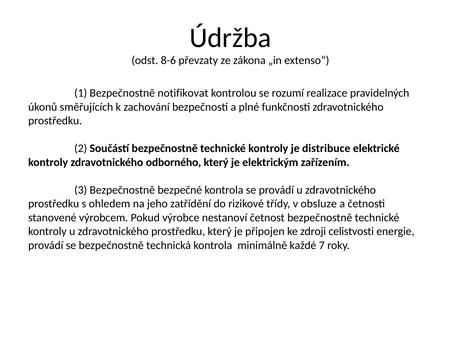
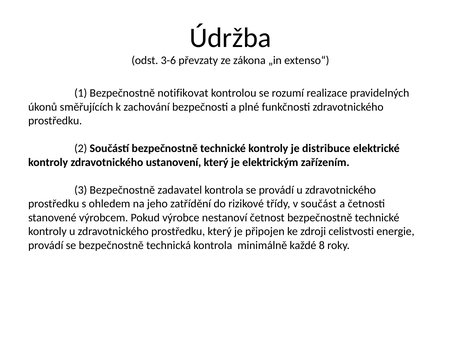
8-6: 8-6 -> 3-6 (168, 60)
odborného: odborného -> ustanovení (174, 162)
bezpečné: bezpečné -> zadavatel (180, 190)
obsluze: obsluze -> součást (319, 204)
7: 7 -> 8 (322, 245)
